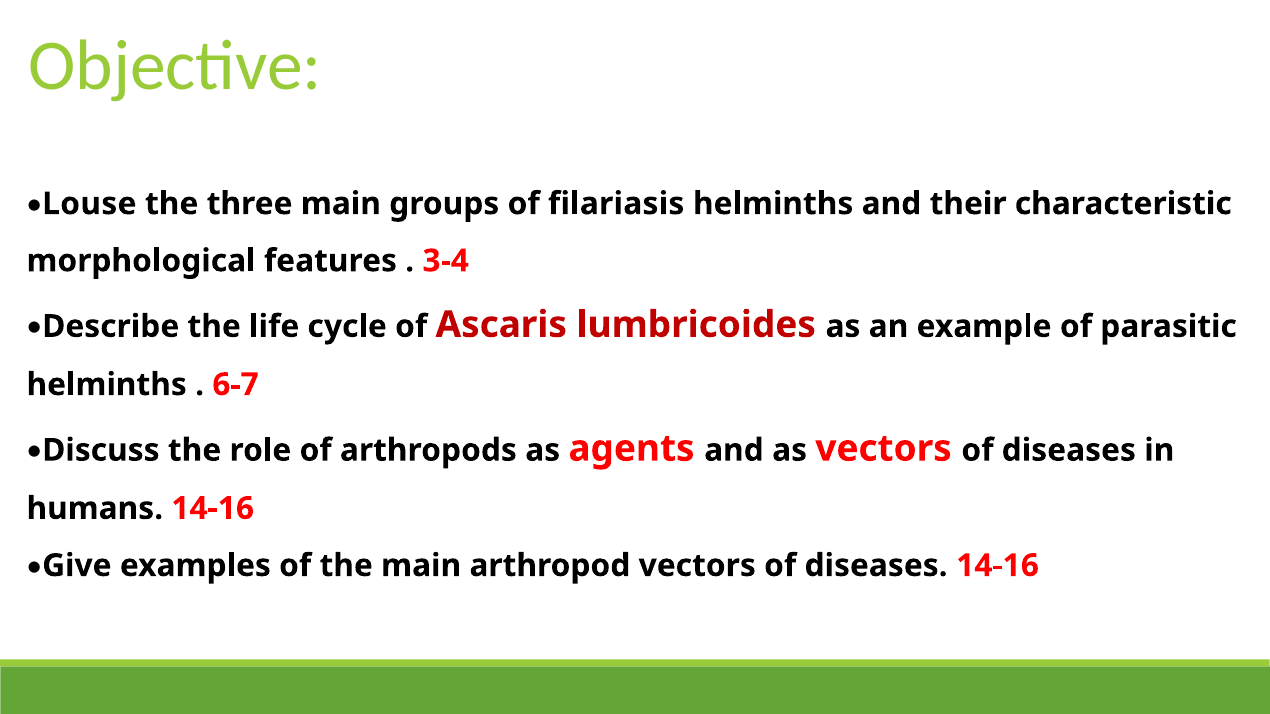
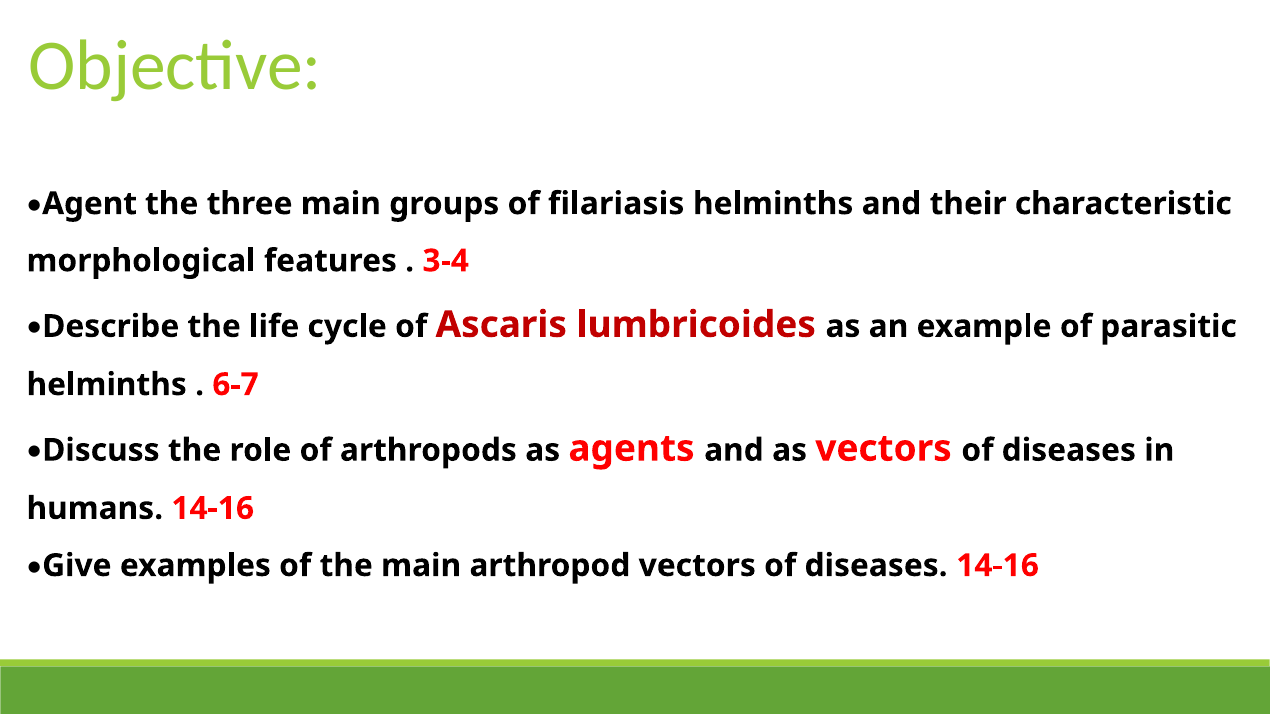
Louse: Louse -> Agent (90, 204)
